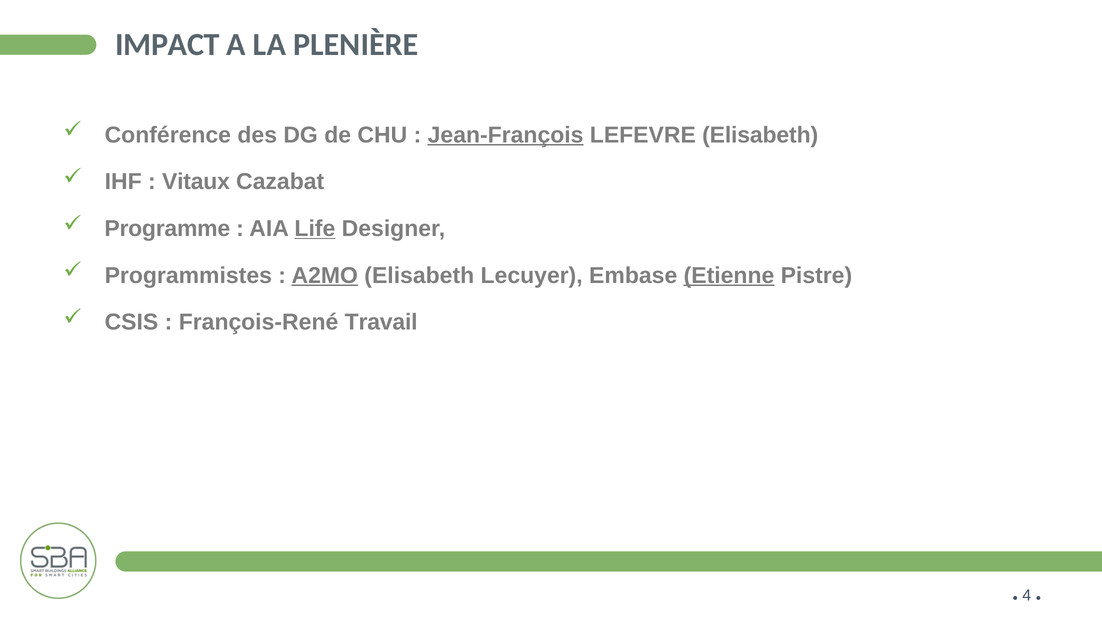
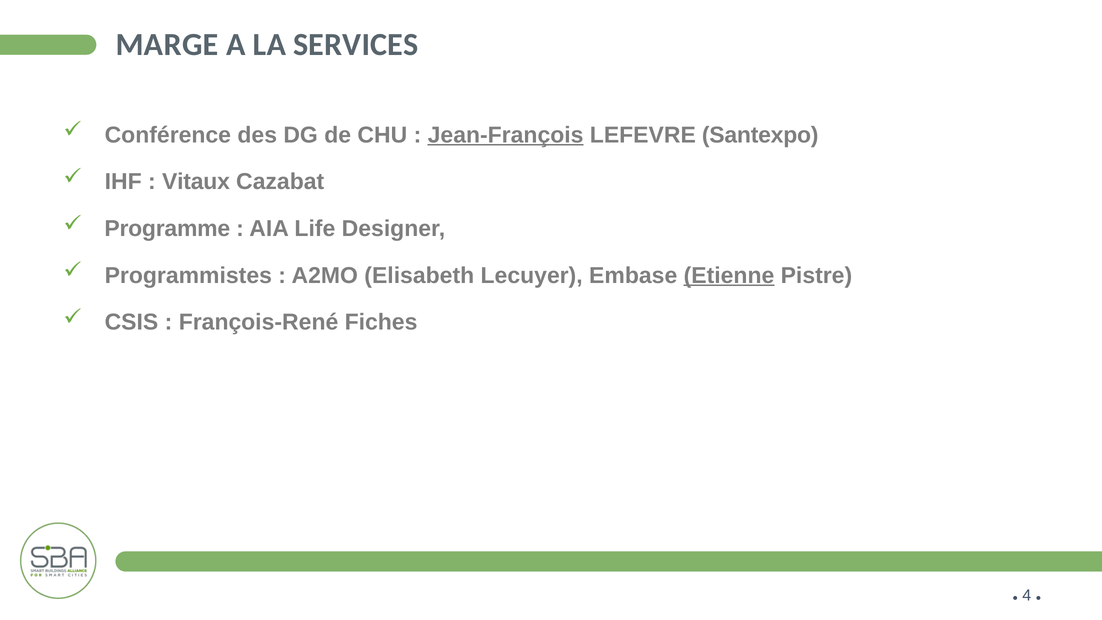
IMPACT: IMPACT -> MARGE (167, 45)
PLENIÈRE: PLENIÈRE -> SERVICES (356, 45)
LEFEVRE Elisabeth: Elisabeth -> Santexpo (760, 135)
Life underline: present -> none (315, 229)
A2MO underline: present -> none (325, 275)
Travail: Travail -> Fiches (381, 322)
